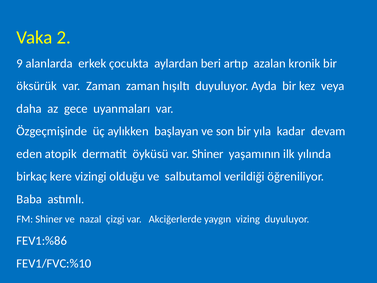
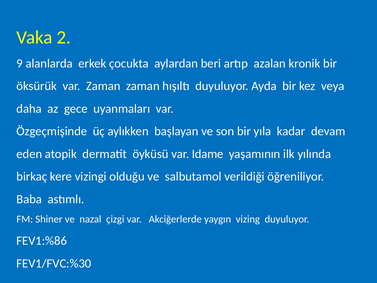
var Shiner: Shiner -> Idame (208, 154)
FEV1/FVC:%10: FEV1/FVC:%10 -> FEV1/FVC:%30 (54, 263)
